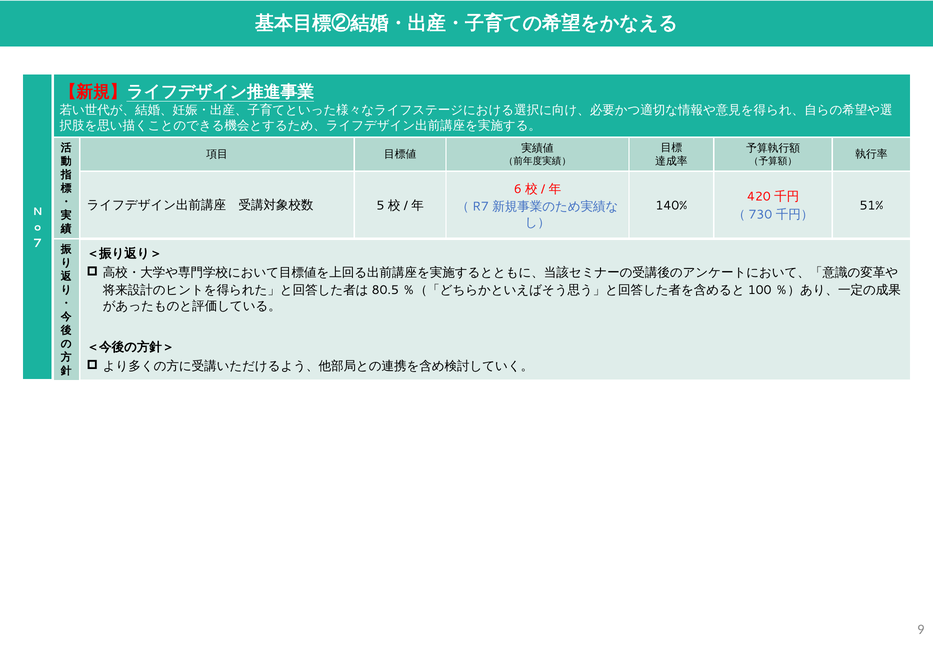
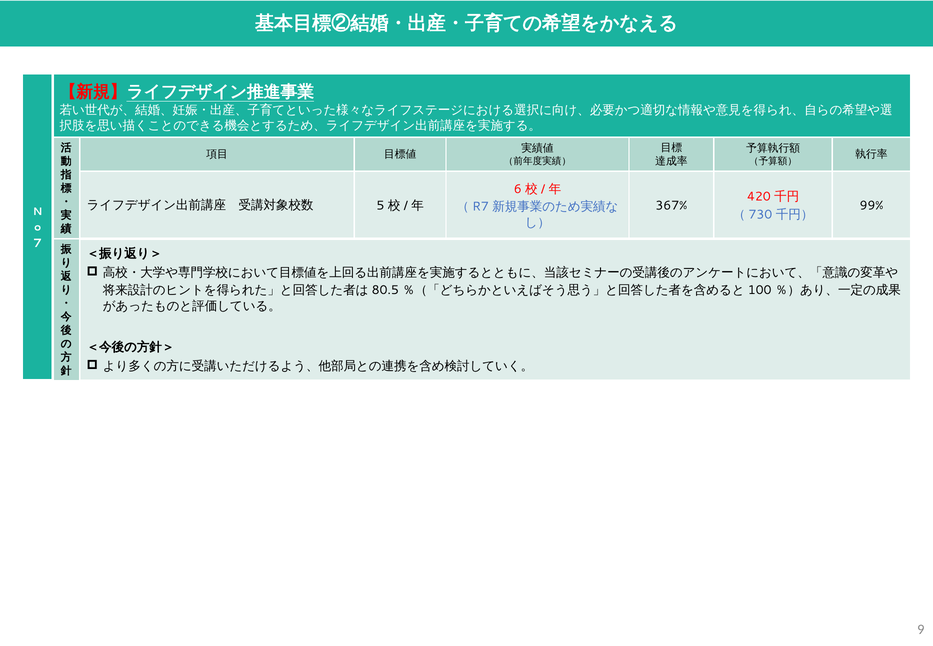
140%: 140% -> 367% (671, 206)
51%: 51% -> 99% (872, 206)
